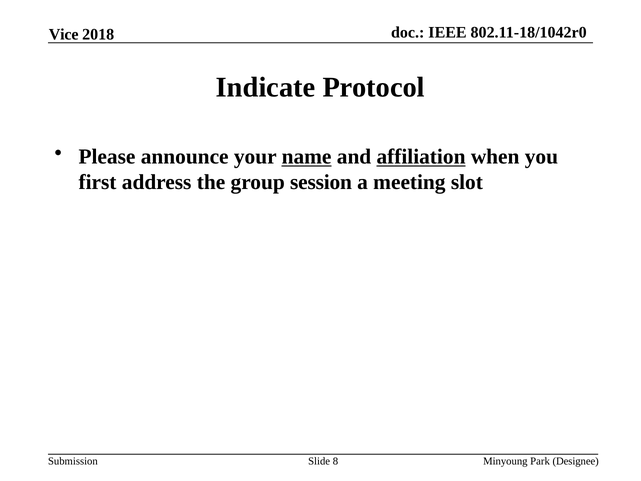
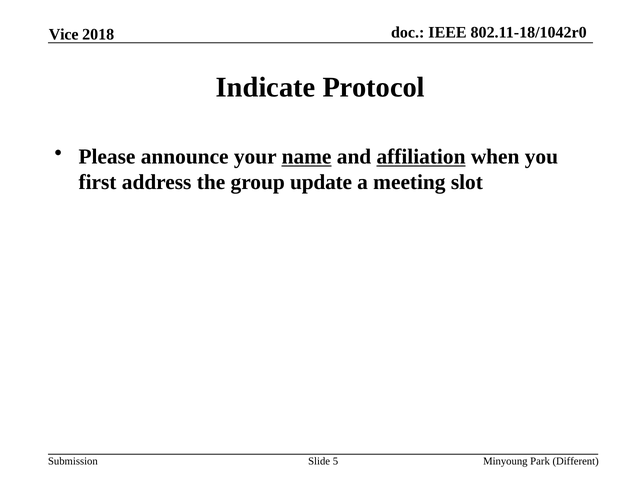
session: session -> update (321, 182)
8: 8 -> 5 (335, 461)
Designee: Designee -> Different (576, 461)
